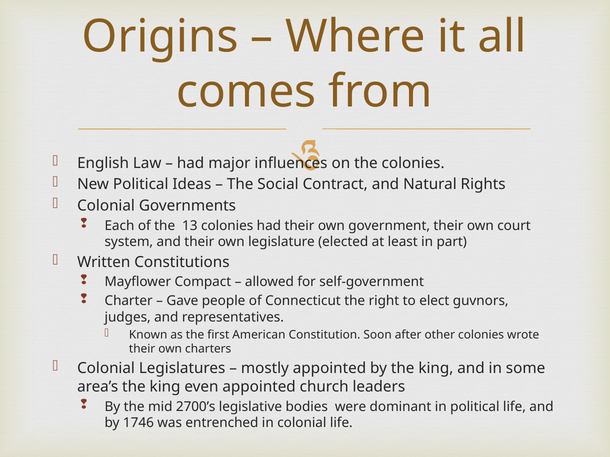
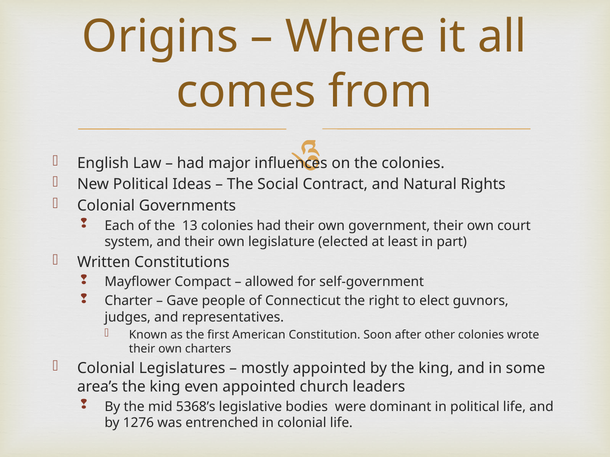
2700’s: 2700’s -> 5368’s (196, 407)
1746: 1746 -> 1276 (138, 423)
